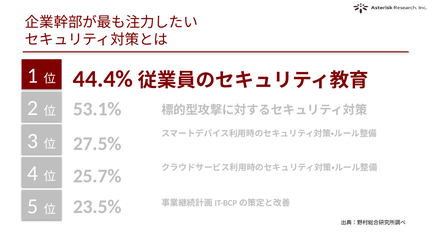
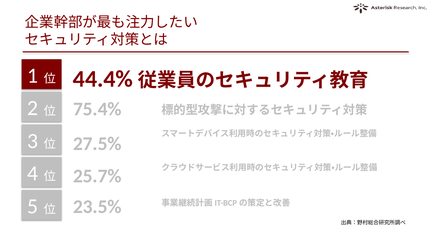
53.1%: 53.1% -> 75.4% (97, 109)
